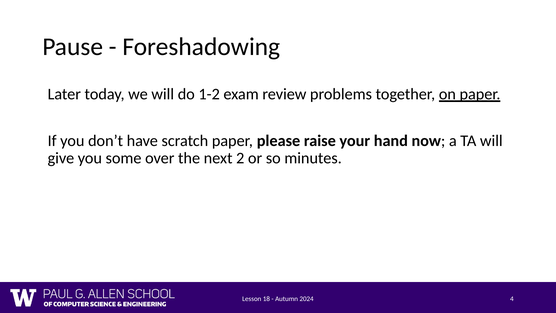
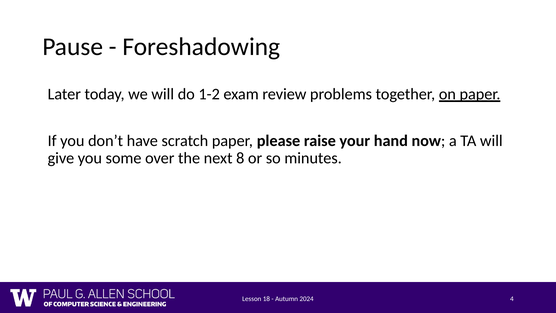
2: 2 -> 8 (240, 158)
